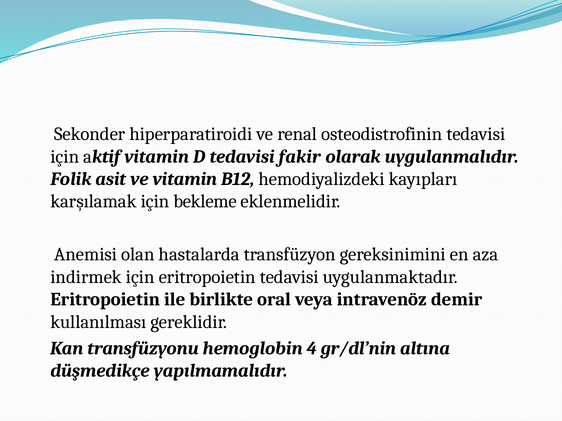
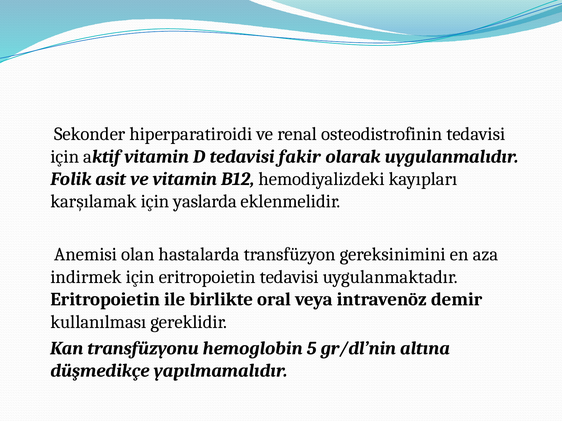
bekleme: bekleme -> yaslarda (205, 202)
4: 4 -> 5 (312, 349)
